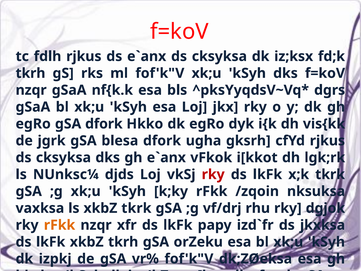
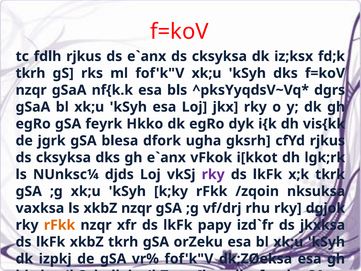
gSA dfork: dfork -> feyrk (104, 124)
rky colour: red -> purple (213, 174)
xkbZ tkrk: tkrk -> nzqr (137, 208)
